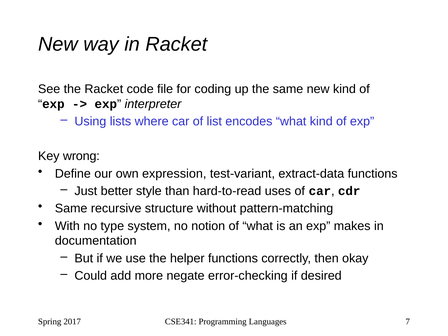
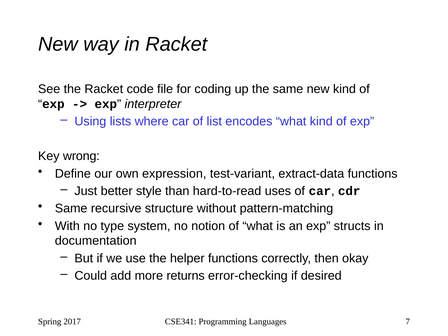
makes: makes -> structs (352, 226)
negate: negate -> returns (186, 276)
